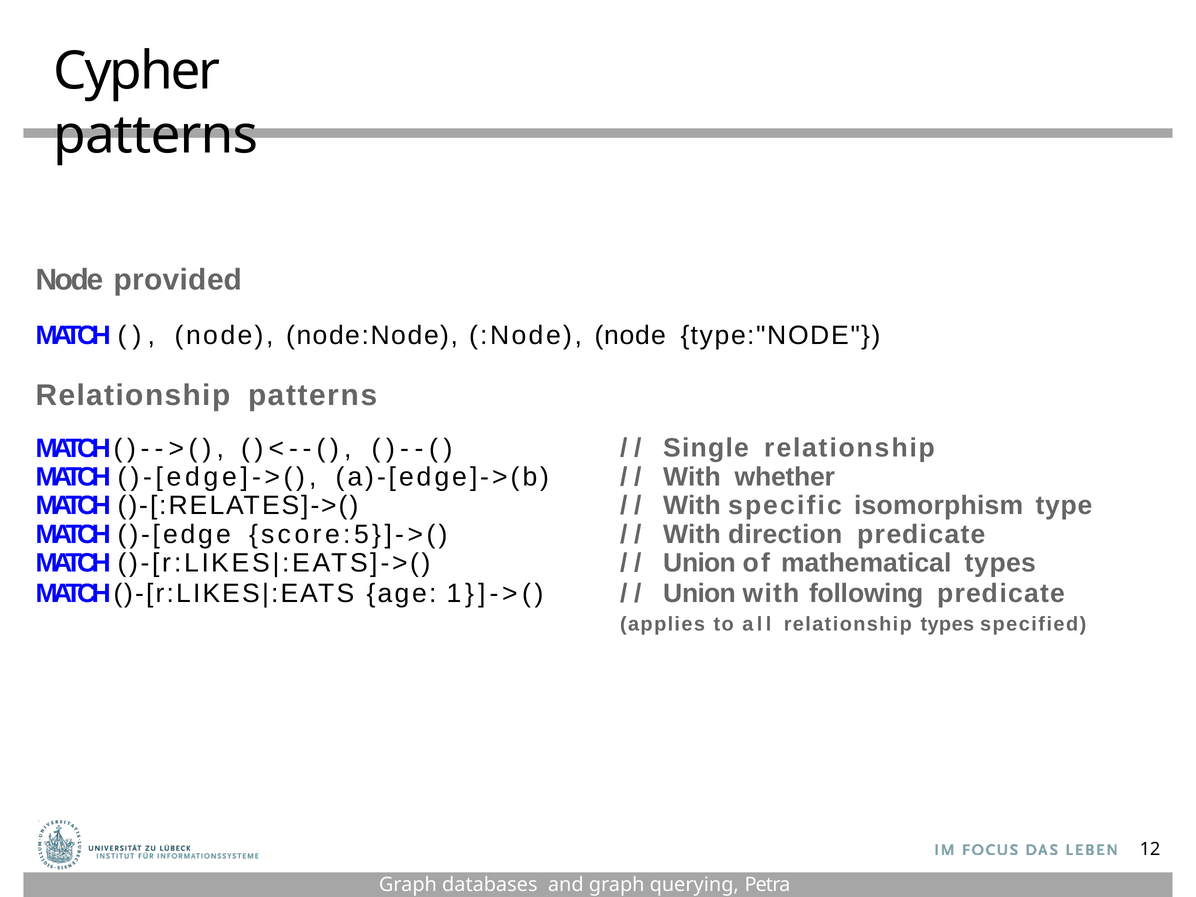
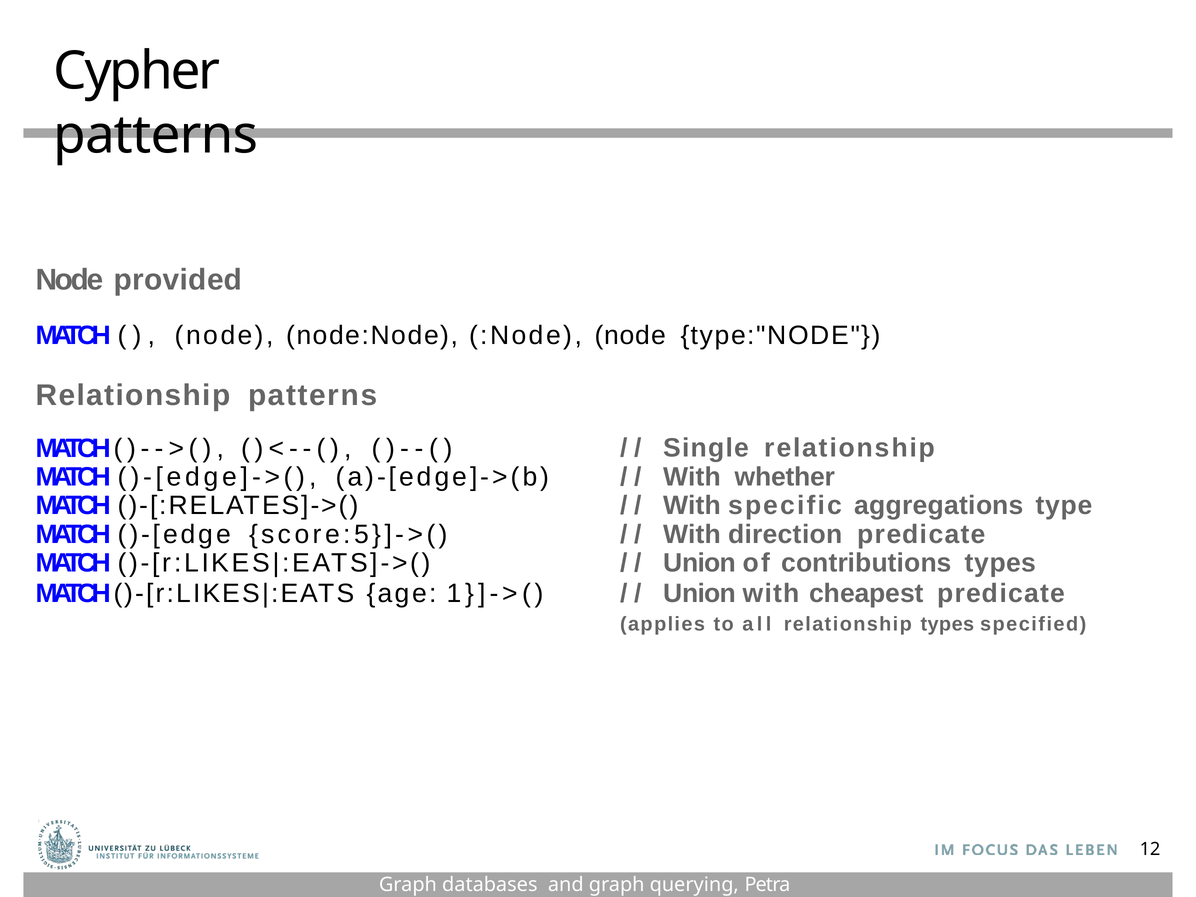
isomorphism: isomorphism -> aggregations (939, 506)
mathematical: mathematical -> contributions (866, 563)
following: following -> cheapest (866, 593)
